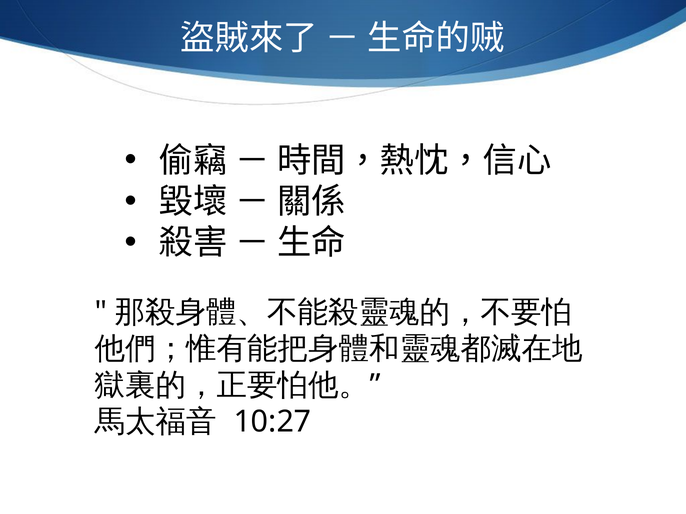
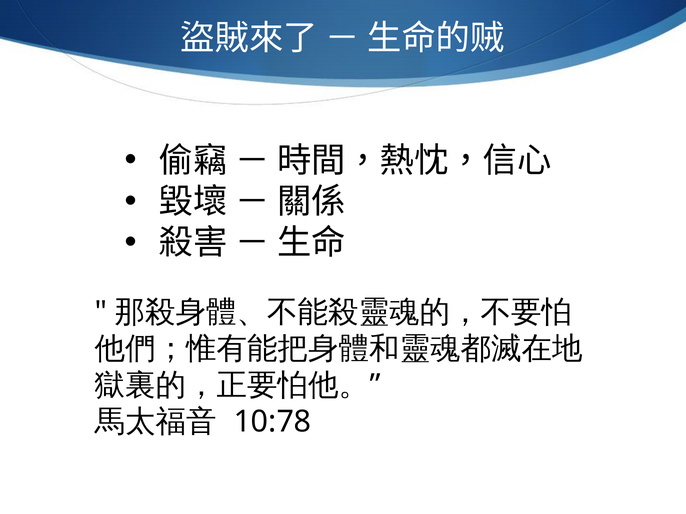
10:27: 10:27 -> 10:78 (272, 422)
